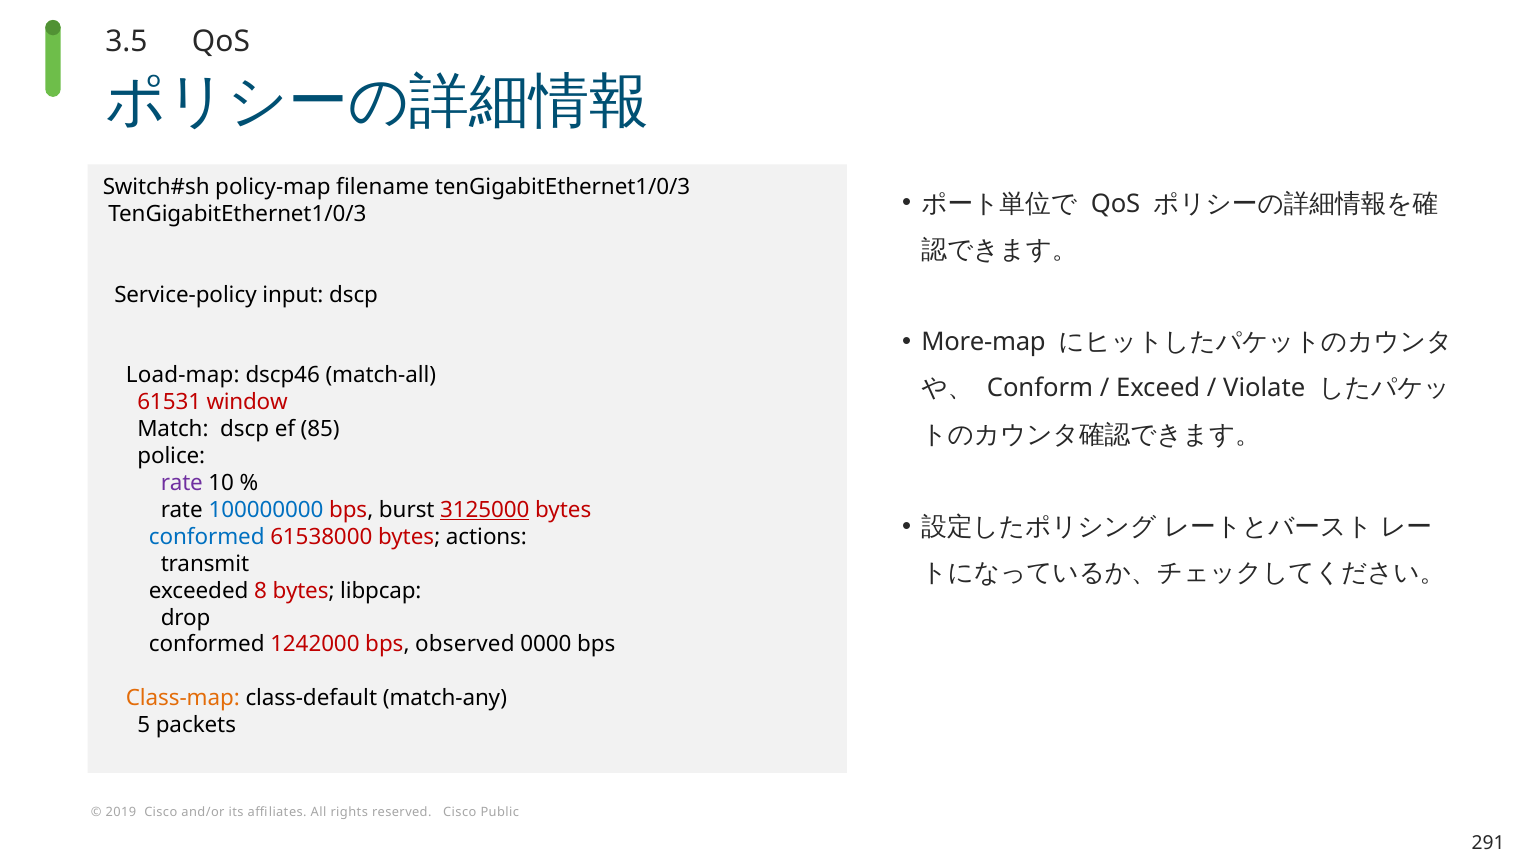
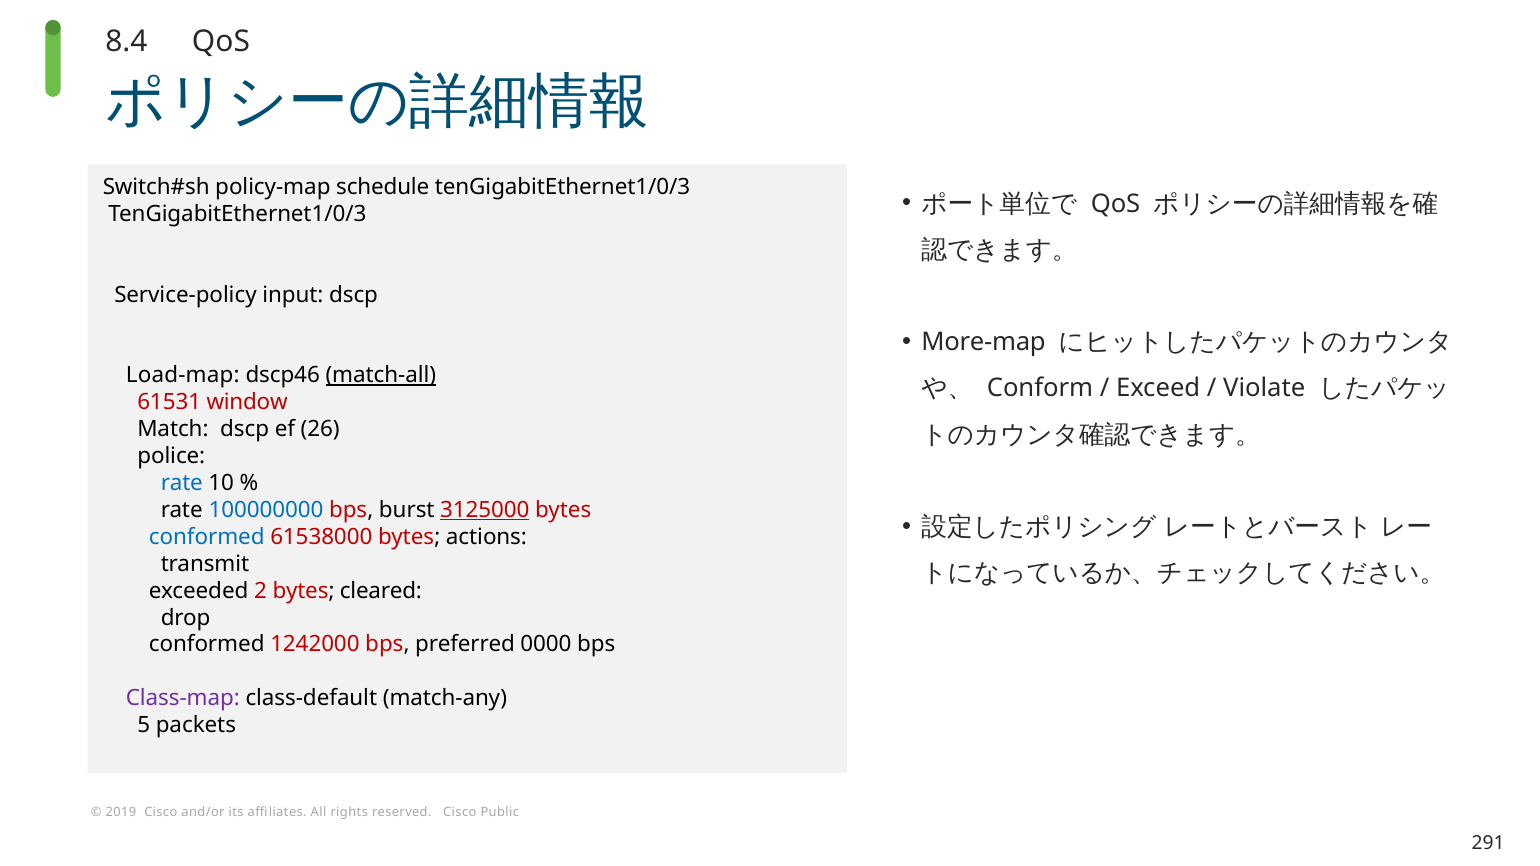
3.5: 3.5 -> 8.4 (126, 42)
filename: filename -> schedule (383, 187)
match-all underline: none -> present (381, 376)
85: 85 -> 26 (320, 429)
rate colour: purple -> blue (182, 483)
8: 8 -> 2 (261, 591)
libpcap: libpcap -> cleared (381, 591)
observed: observed -> preferred (465, 645)
Class-map colour: orange -> purple (183, 699)
